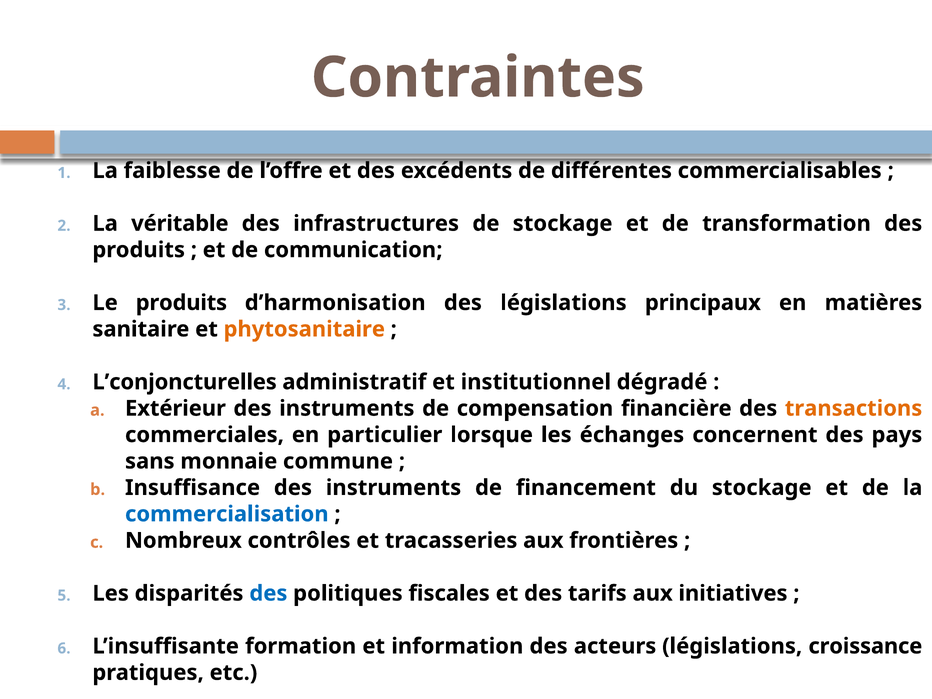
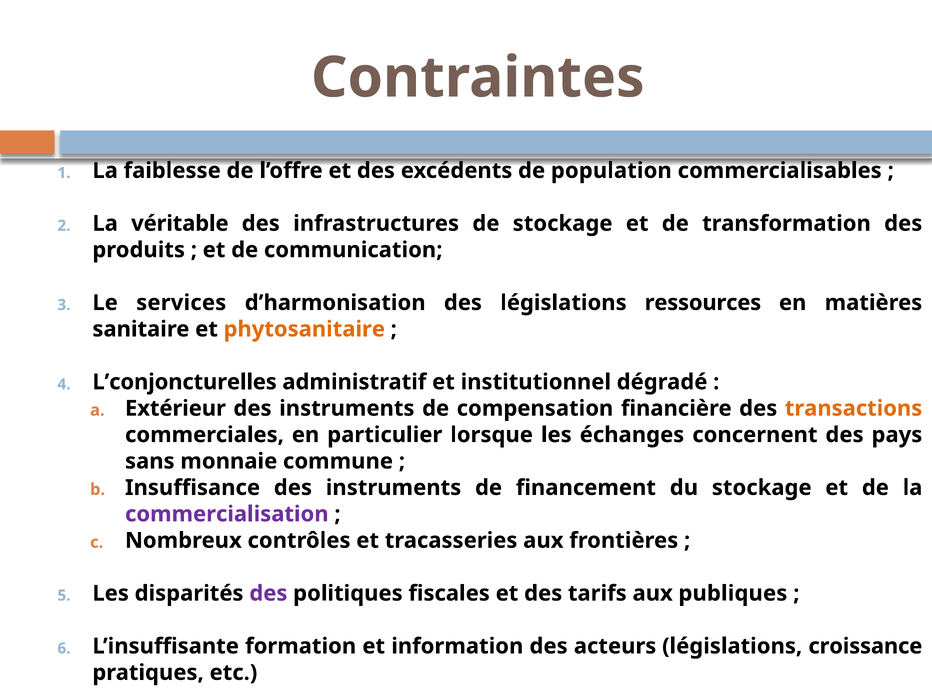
différentes: différentes -> population (611, 171)
Le produits: produits -> services (181, 303)
principaux: principaux -> ressources (703, 303)
commercialisation colour: blue -> purple (227, 514)
des colour: blue -> purple (268, 593)
initiatives: initiatives -> publiques (733, 593)
